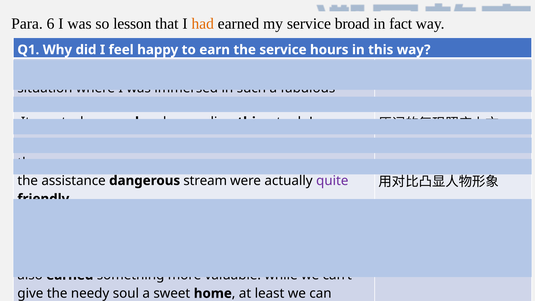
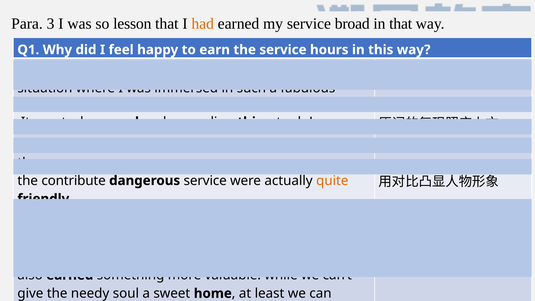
6: 6 -> 3 (51, 24)
in fact: fact -> that (401, 24)
the assistance: assistance -> contribute (74, 181)
dangerous stream: stream -> service (205, 181)
quite colour: purple -> orange (332, 181)
